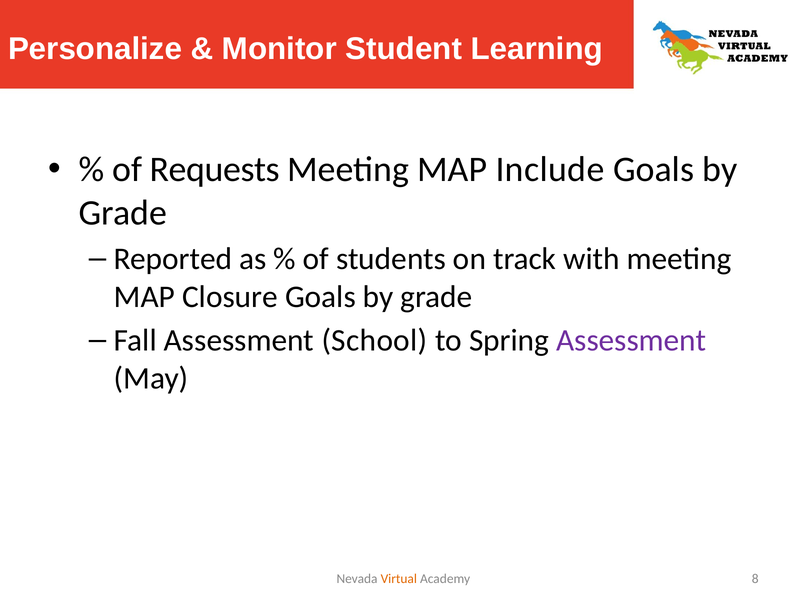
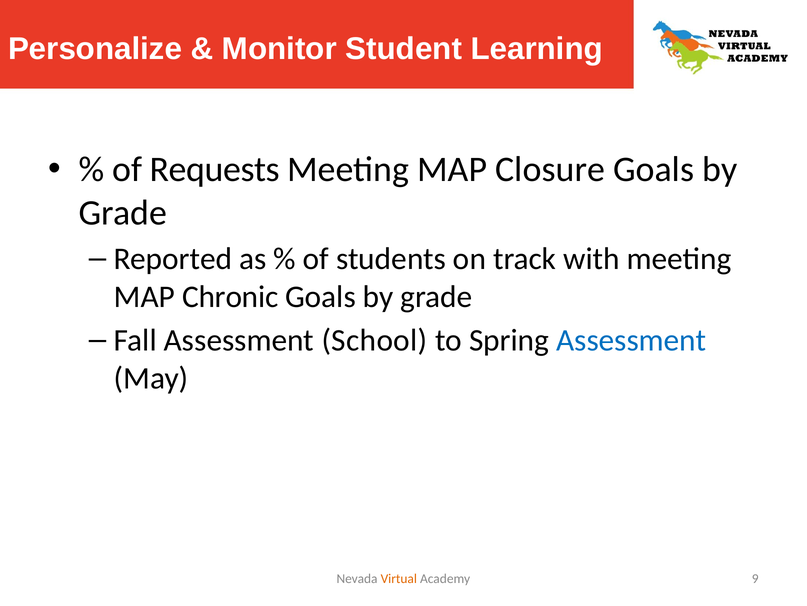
Include: Include -> Closure (550, 169)
Closure: Closure -> Chronic (230, 296)
Assessment colour: purple -> blue (631, 340)
8: 8 -> 9 (755, 578)
